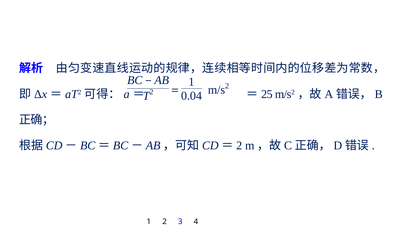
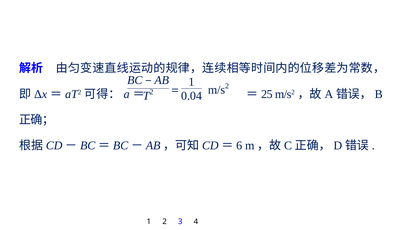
2: 2 -> 6 (239, 146)
